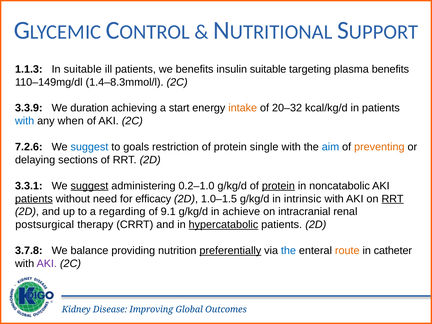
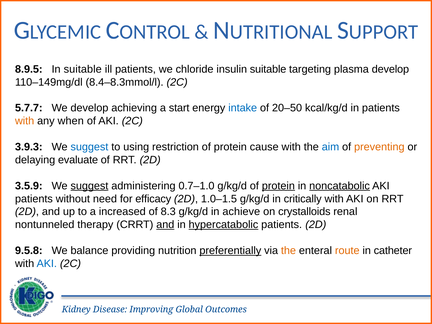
1.1.3: 1.1.3 -> 8.9.5 (29, 69)
we benefits: benefits -> chloride (195, 69)
plasma benefits: benefits -> develop (390, 69)
1.4–8.3mmol/l: 1.4–8.3mmol/l -> 8.4–8.3mmol/l (125, 82)
3.3.9: 3.3.9 -> 5.7.7 (29, 108)
We duration: duration -> develop (89, 108)
intake colour: orange -> blue (243, 108)
20–32: 20–32 -> 20–50 (287, 108)
with colour: blue -> orange (25, 121)
7.2.6: 7.2.6 -> 3.9.3 (29, 147)
goals: goals -> using (136, 147)
single: single -> cause (264, 147)
sections: sections -> evaluate (78, 160)
3.3.1: 3.3.1 -> 3.5.9 (29, 186)
0.2–1.0: 0.2–1.0 -> 0.7–1.0 (197, 186)
noncatabolic underline: none -> present (340, 186)
patients underline: present -> none (34, 199)
intrinsic: intrinsic -> critically (303, 199)
RRT underline: present -> none (393, 199)
regarding: regarding -> increased (122, 212)
9.1: 9.1 -> 8.3 (168, 212)
intracranial: intracranial -> crystalloids (304, 212)
postsurgical: postsurgical -> nontunneled (45, 225)
and underline: none -> present (165, 225)
3.7.8: 3.7.8 -> 9.5.8 (29, 251)
the colour: blue -> orange (288, 251)
AKI colour: purple -> blue (47, 264)
